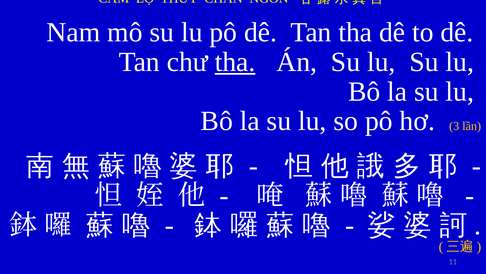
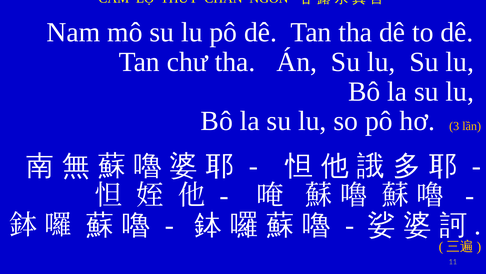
tha underline: present -> none (235, 62)
